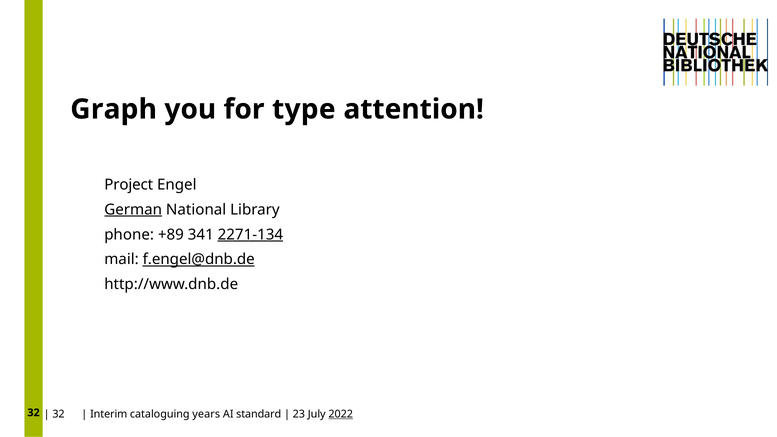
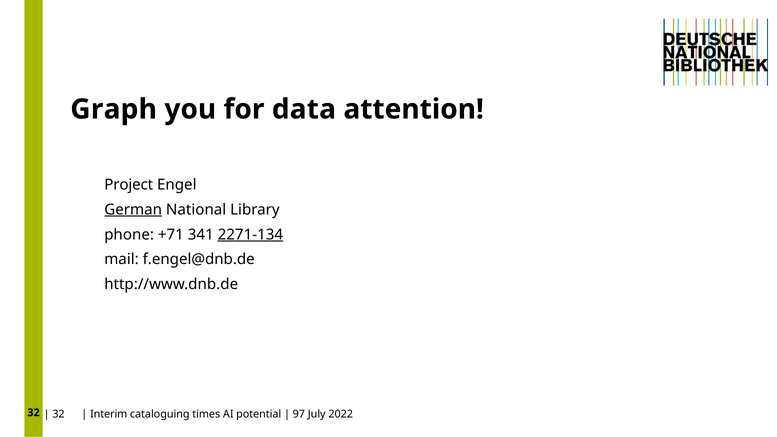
type: type -> data (304, 109)
+89: +89 -> +71 (171, 235)
f.engel@dnb.de underline: present -> none (199, 259)
years: years -> times (206, 414)
standard: standard -> potential (259, 414)
23: 23 -> 97 (299, 414)
2022 underline: present -> none (341, 414)
